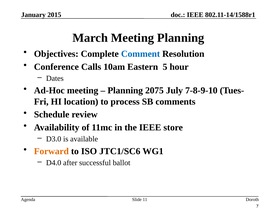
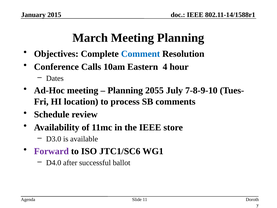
5: 5 -> 4 (165, 67)
2075: 2075 -> 2055 (154, 90)
Forward colour: orange -> purple (51, 151)
